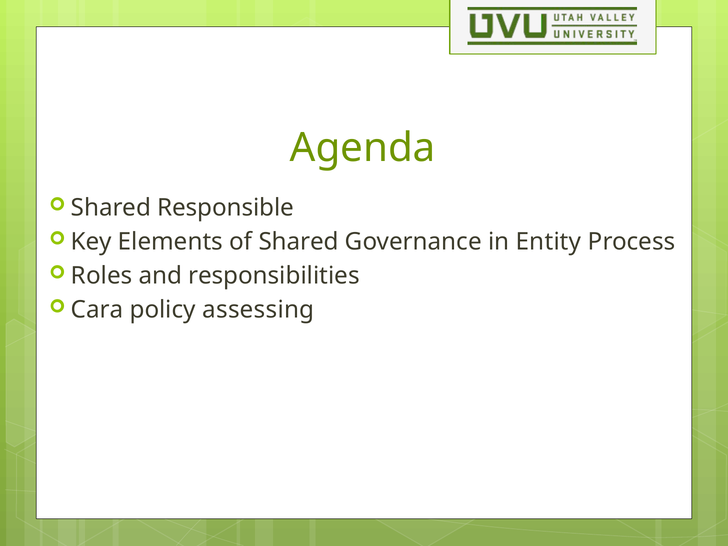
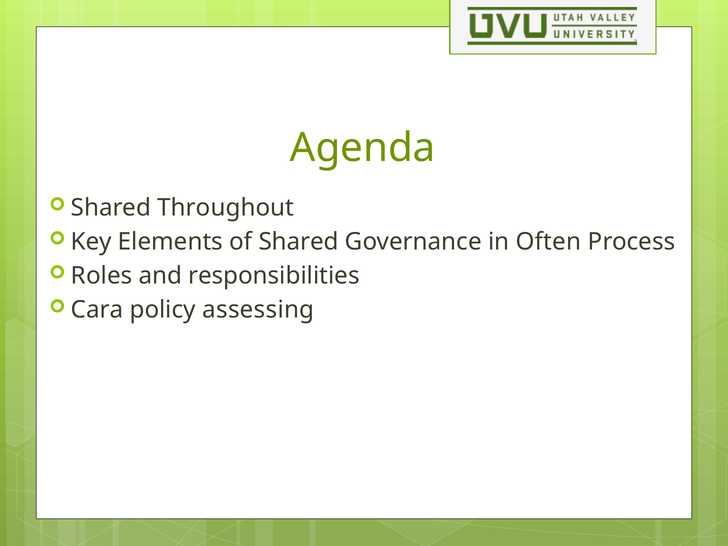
Responsible: Responsible -> Throughout (226, 208)
Entity: Entity -> Often (548, 242)
